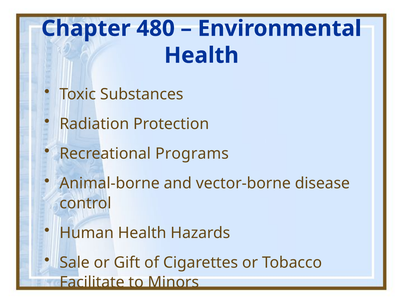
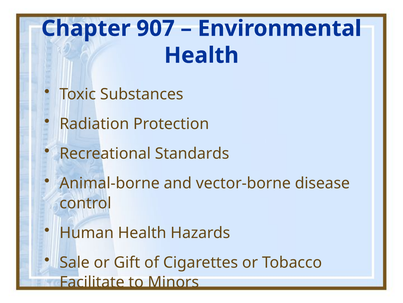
480: 480 -> 907 (156, 28)
Programs: Programs -> Standards (192, 153)
